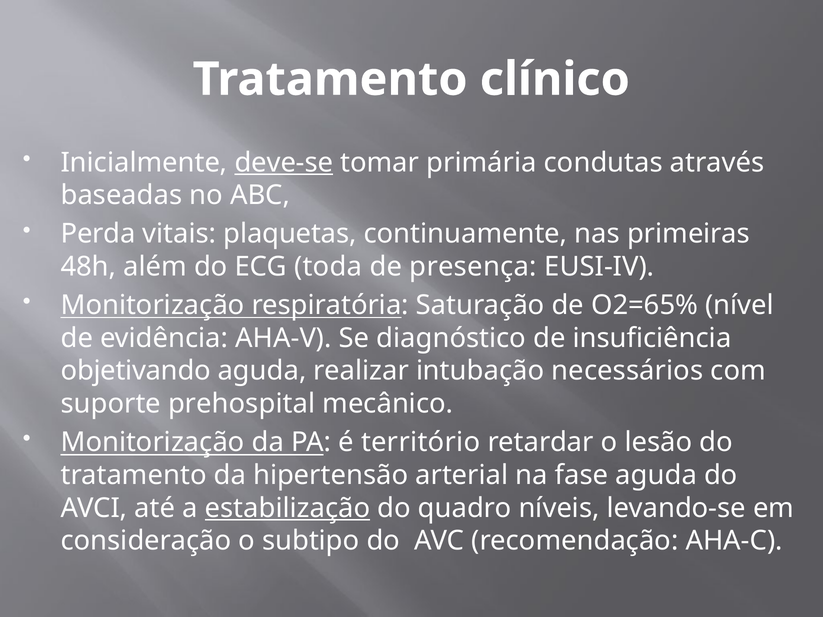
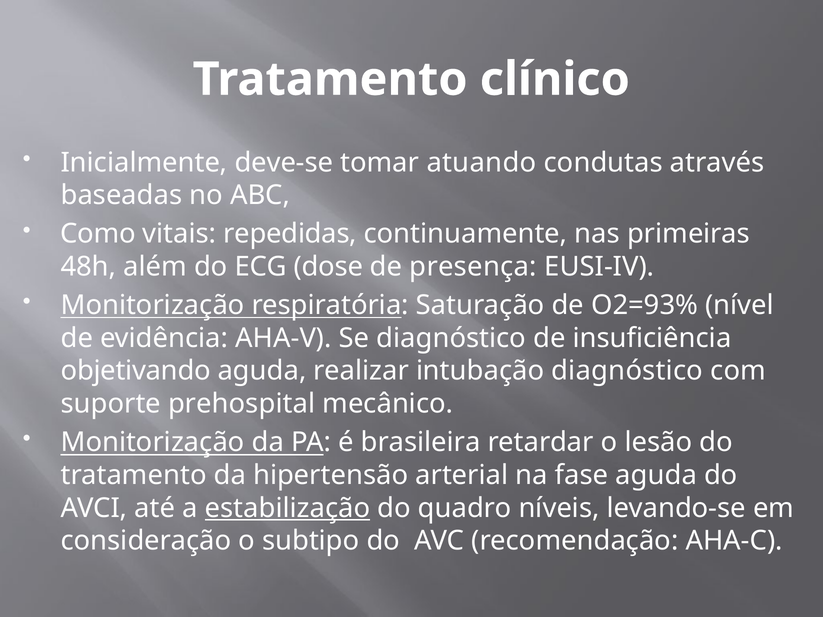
deve-se underline: present -> none (284, 163)
primária: primária -> atuando (481, 163)
Perda: Perda -> Como (98, 234)
plaquetas: plaquetas -> repedidas (290, 234)
toda: toda -> dose (328, 267)
O2=65%: O2=65% -> O2=93% (645, 305)
intubação necessários: necessários -> diagnóstico (627, 371)
território: território -> brasileira (421, 442)
